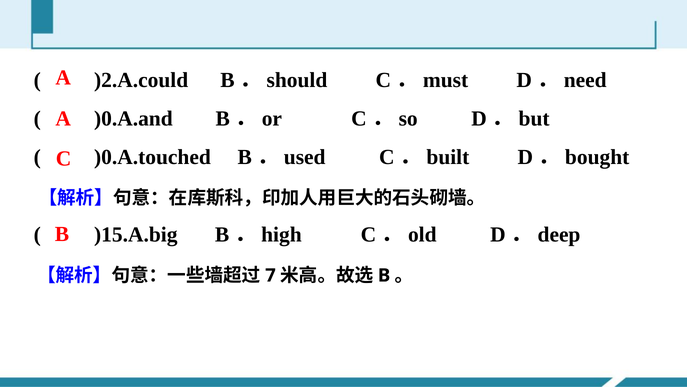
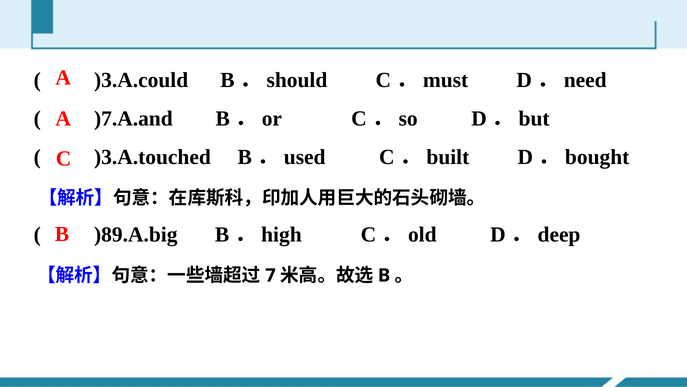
)2.A.could: )2.A.could -> )3.A.could (141, 80)
)0.A.and: )0.A.and -> )7.A.and (133, 119)
)0.A.touched: )0.A.touched -> )3.A.touched (152, 157)
)15.A.big: )15.A.big -> )89.A.big (136, 234)
